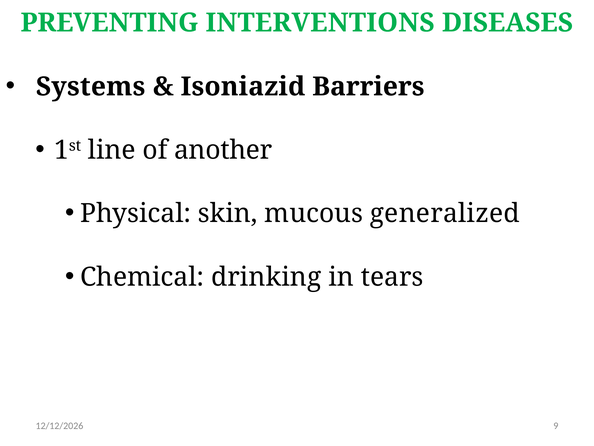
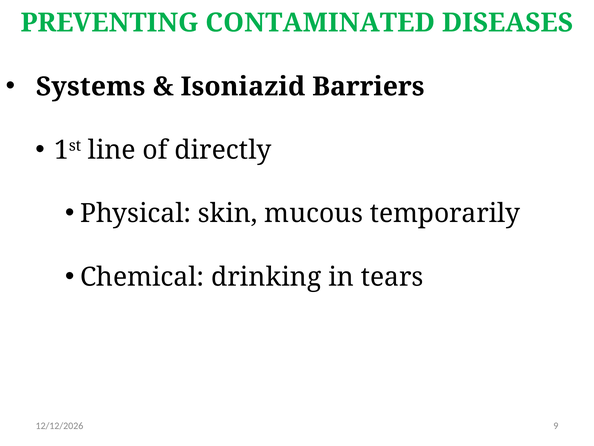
INTERVENTIONS: INTERVENTIONS -> CONTAMINATED (320, 23)
another: another -> directly (223, 150)
generalized: generalized -> temporarily (445, 213)
